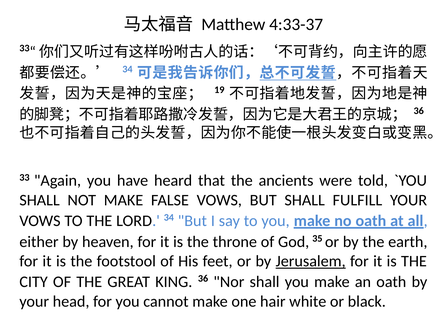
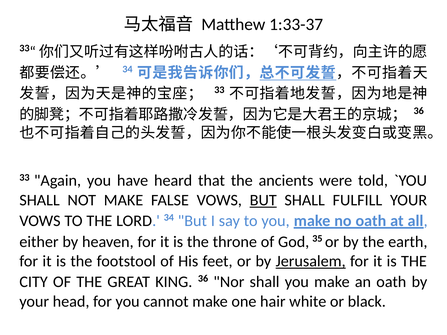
4:33-37: 4:33-37 -> 1:33-37 (296, 24)
19: 19 -> 33 (219, 90)
BUT underline: none -> present (263, 200)
